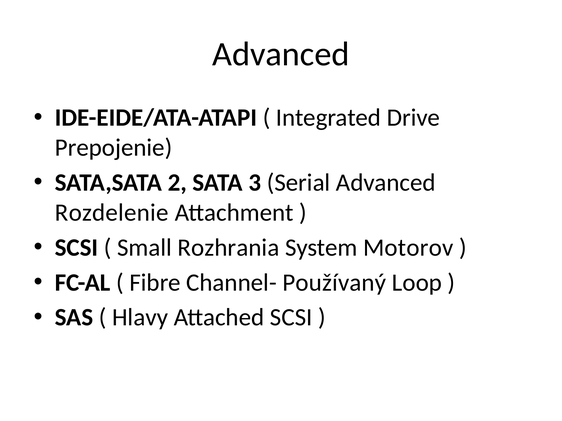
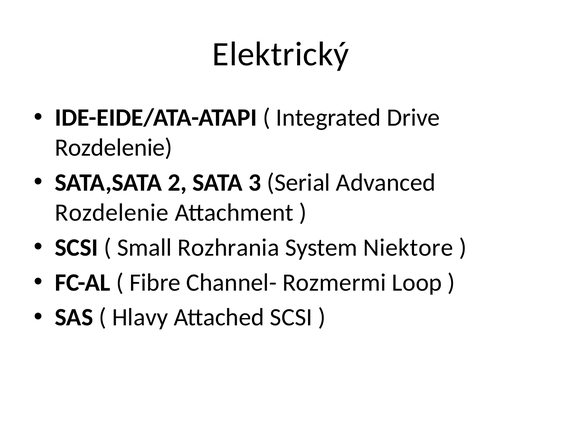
Advanced: Advanced -> Elektrický (281, 54)
Prepojenie: Prepojenie -> Rozdelenie (114, 148)
Motorov: Motorov -> Niektore (408, 248)
Používaný: Používaný -> Rozmermi (334, 283)
